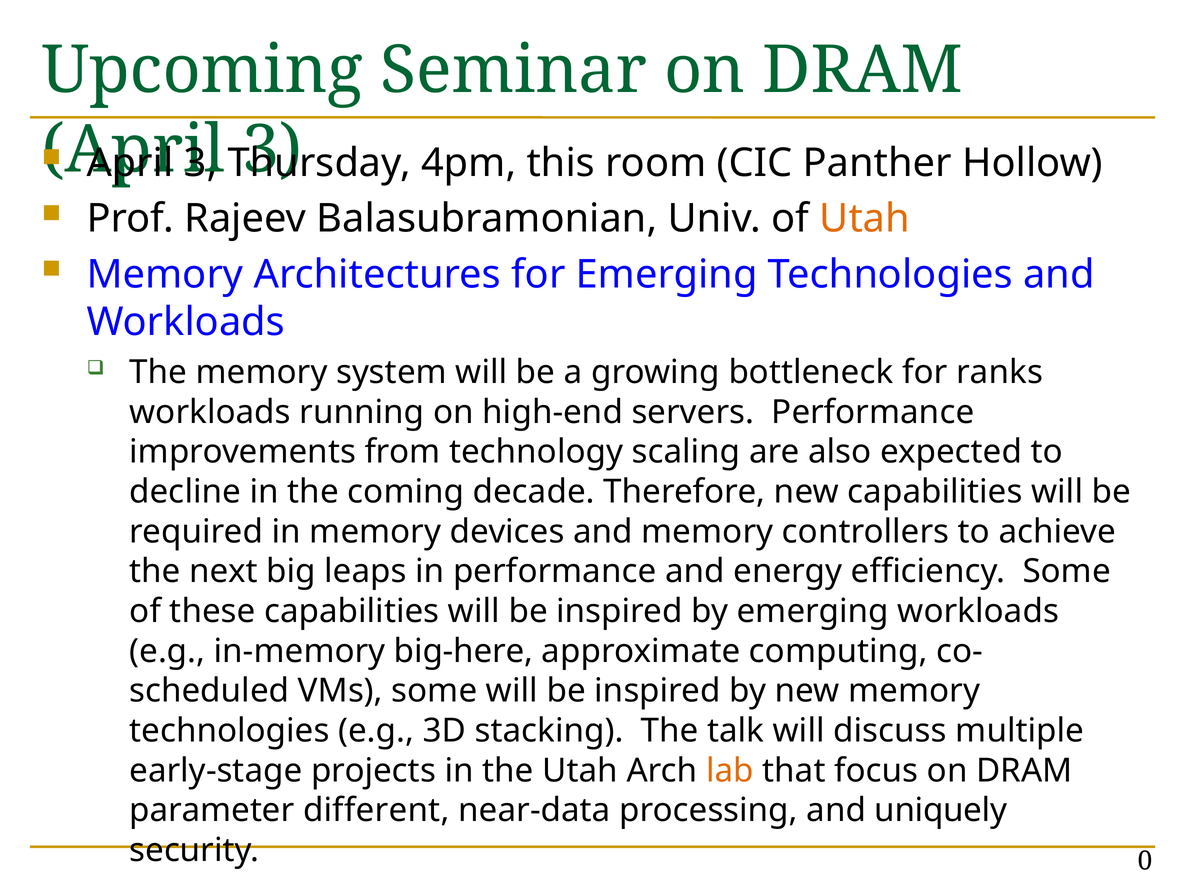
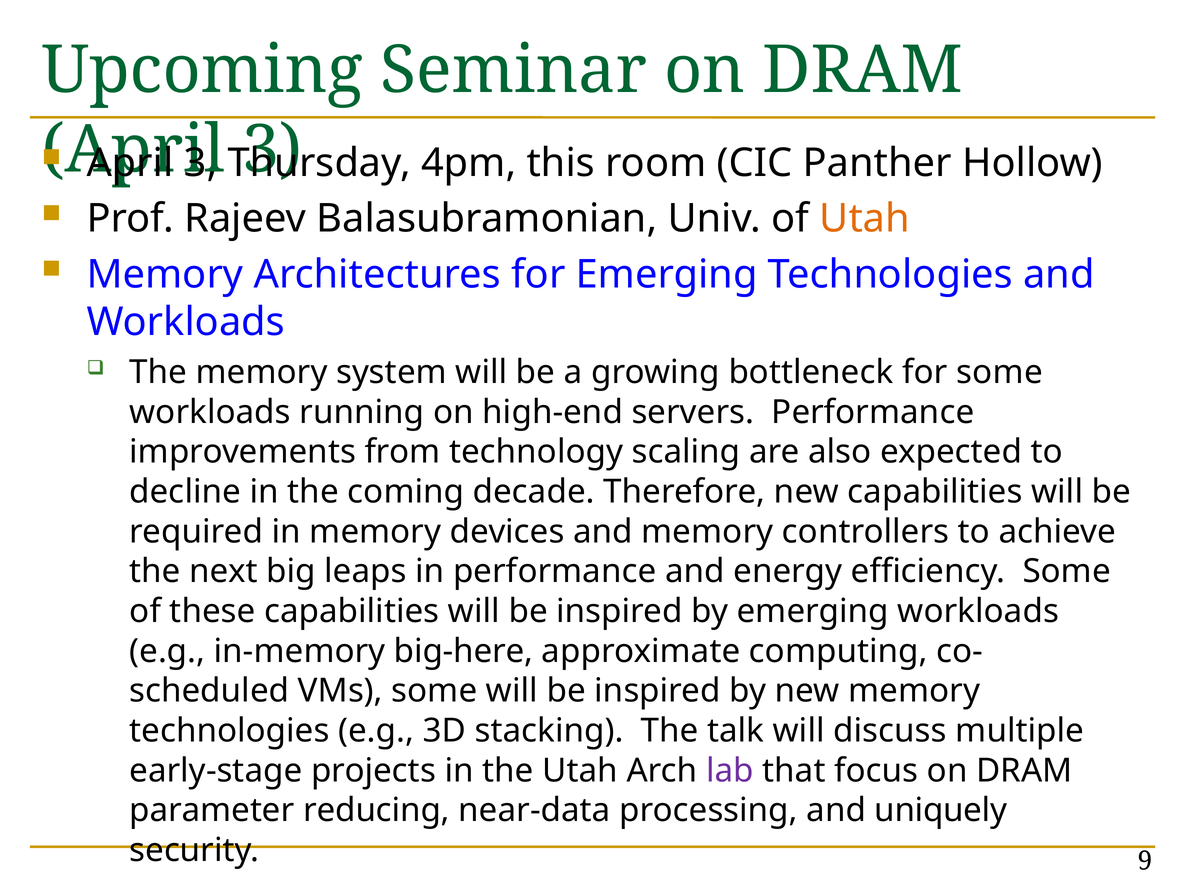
for ranks: ranks -> some (1000, 372)
lab colour: orange -> purple (730, 771)
different: different -> reducing (376, 811)
0: 0 -> 9 (1145, 861)
